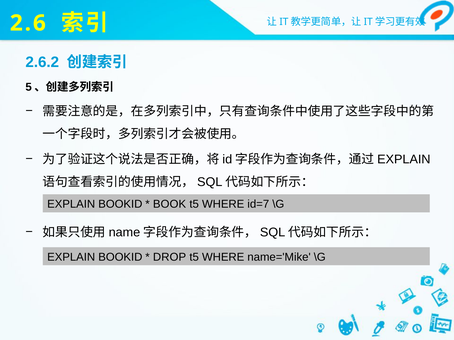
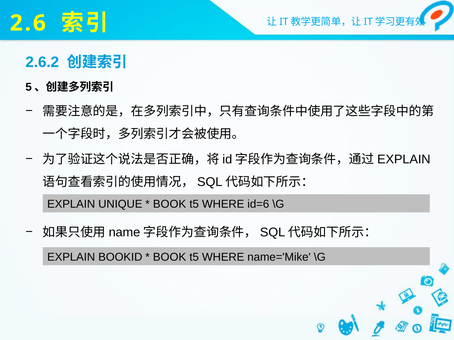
BOOKID: BOOKID -> UNIQUE (120, 204)
id=7: id=7 -> id=6 (258, 204)
DROP: DROP -> BOOK (170, 257)
